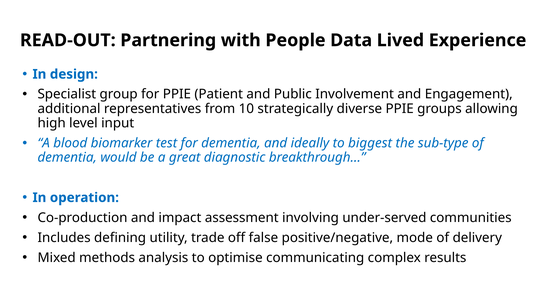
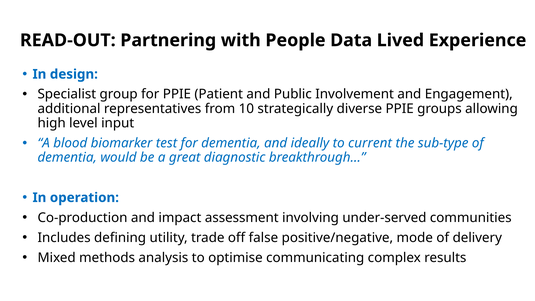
biggest: biggest -> current (370, 143)
